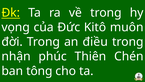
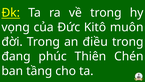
nhận: nhận -> đang (16, 56)
tông: tông -> tầng (39, 71)
